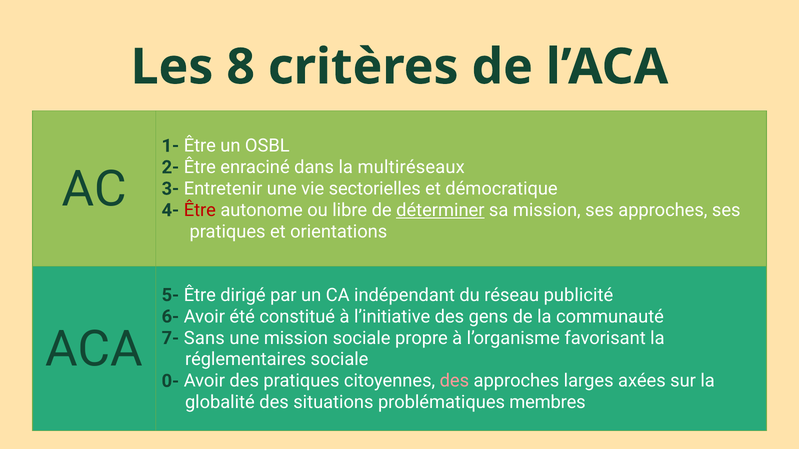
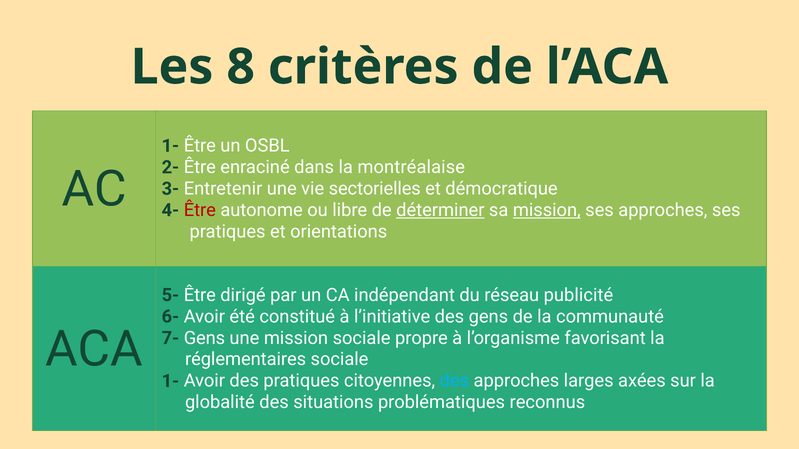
multiréseaux: multiréseaux -> montréalaise (411, 167)
mission underline: none -> present (547, 210)
7- Sans: Sans -> Gens (204, 338)
0-: 0- -> 1- (170, 381)
des colour: pink -> light blue (454, 381)
membres: membres -> reconnus (547, 403)
